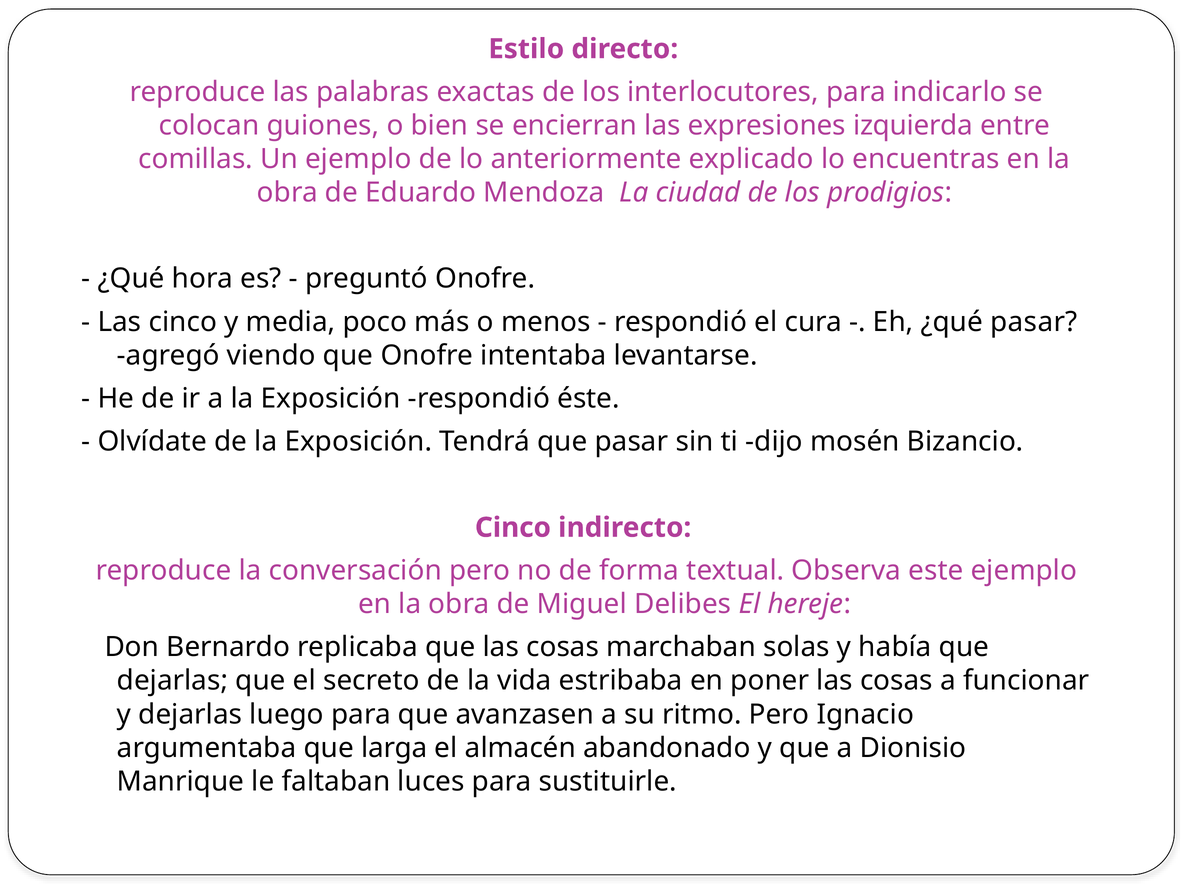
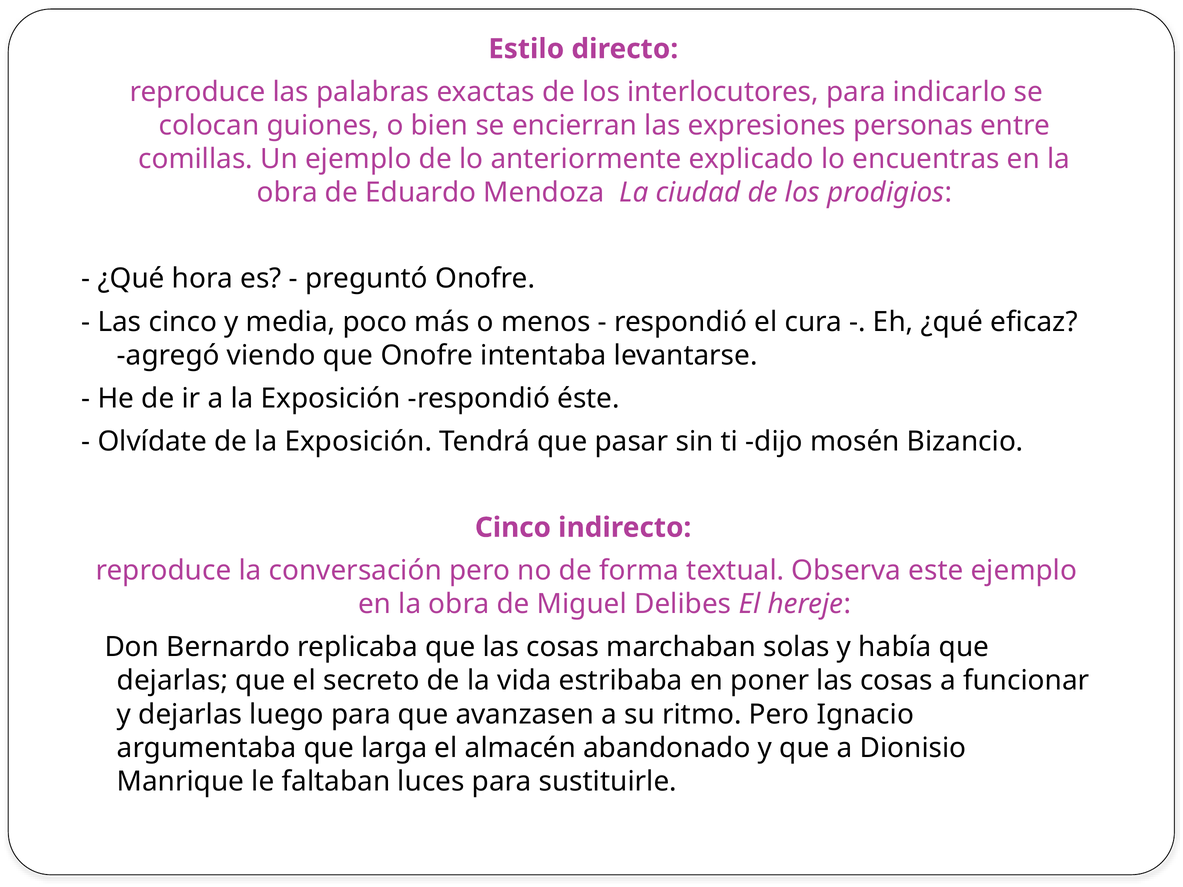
izquierda: izquierda -> personas (913, 126)
¿qué pasar: pasar -> eficaz (1034, 322)
